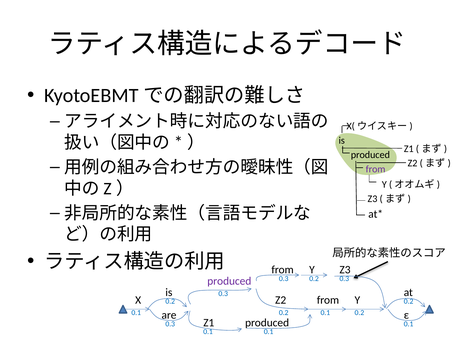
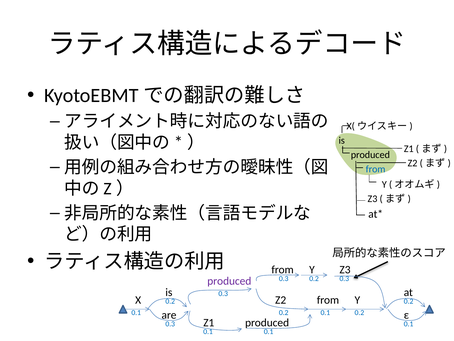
from colour: purple -> blue (376, 169)
